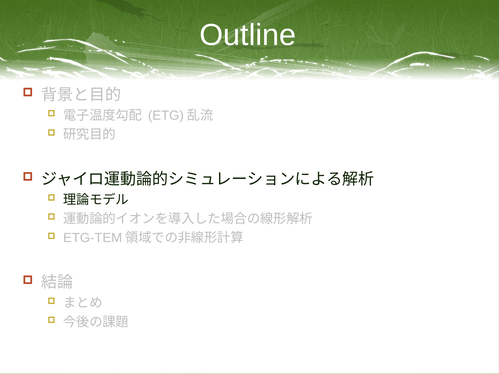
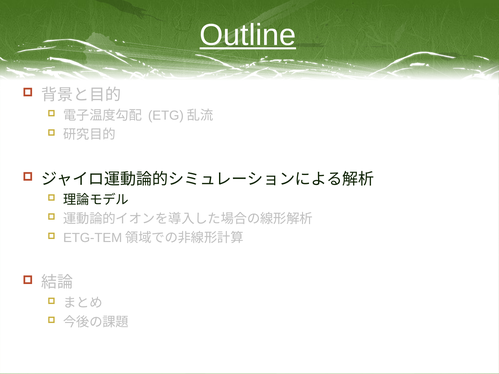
Outline underline: none -> present (248, 35)
